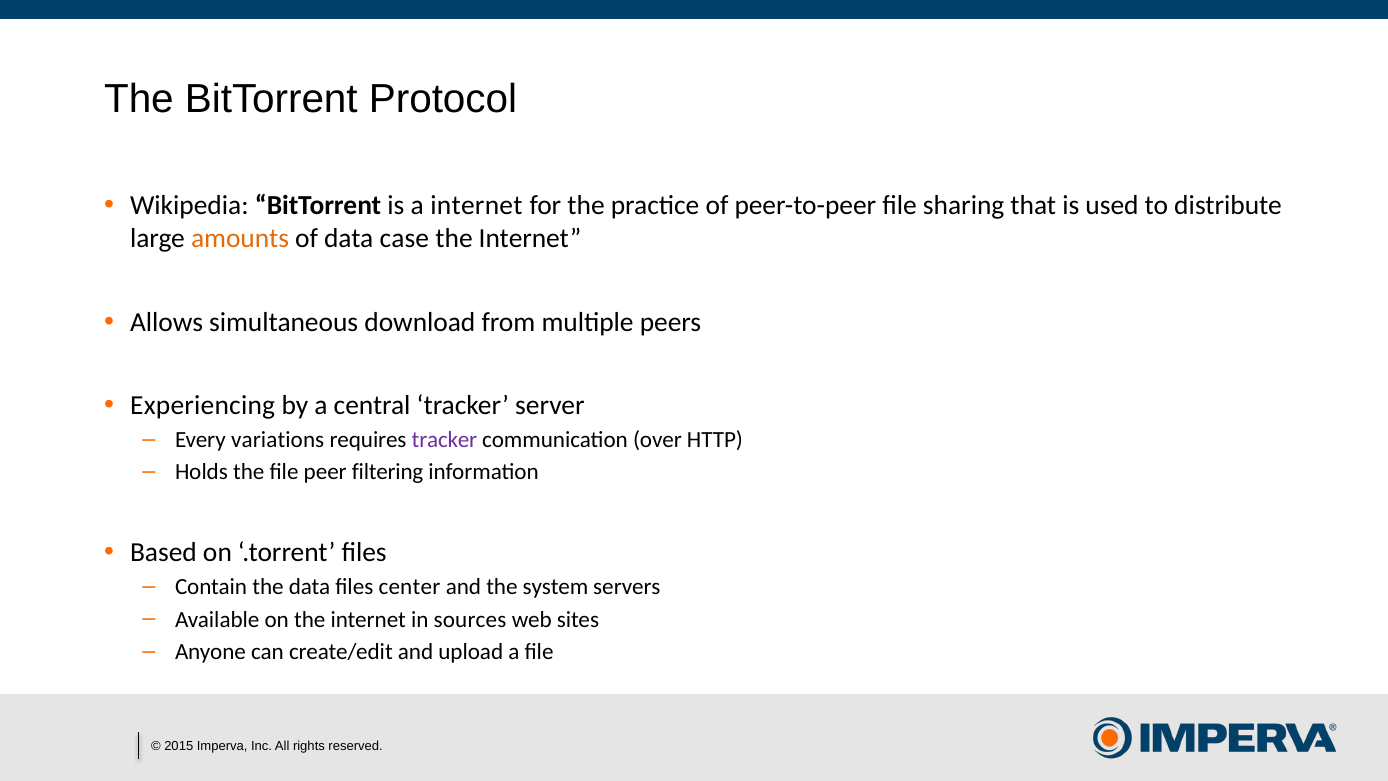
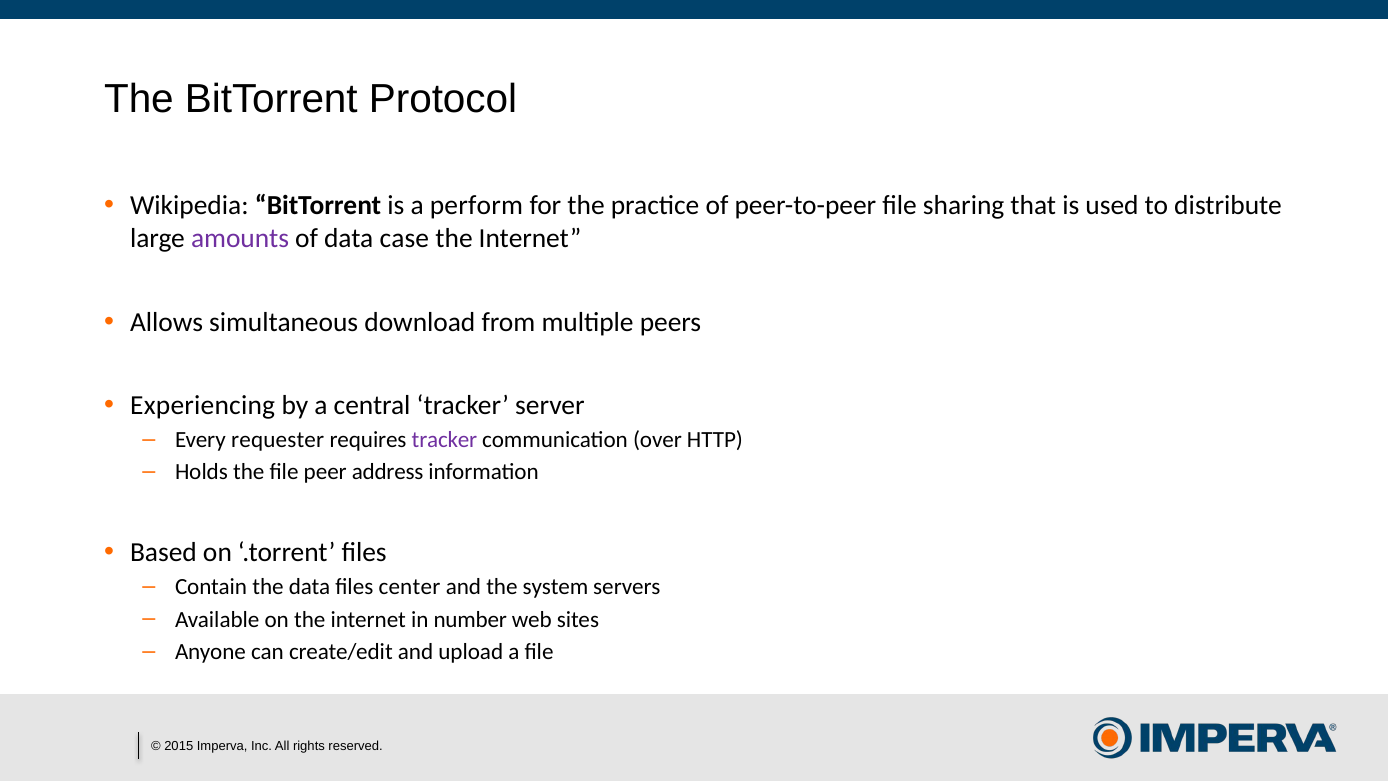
a internet: internet -> perform (476, 206)
amounts colour: orange -> purple (240, 239)
variations: variations -> requester (278, 440)
filtering: filtering -> address (388, 472)
sources: sources -> number (470, 619)
